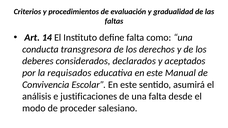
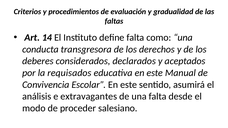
justificaciones: justificaciones -> extravagantes (89, 97)
